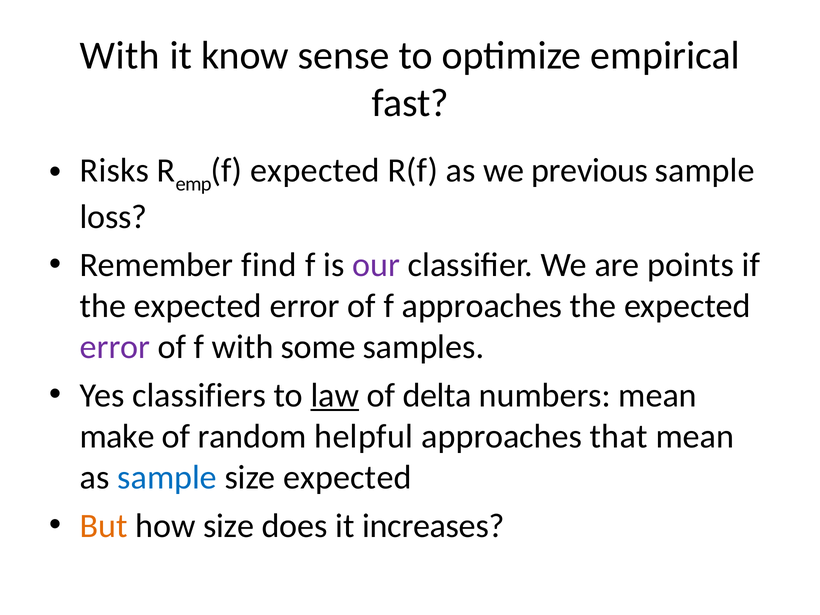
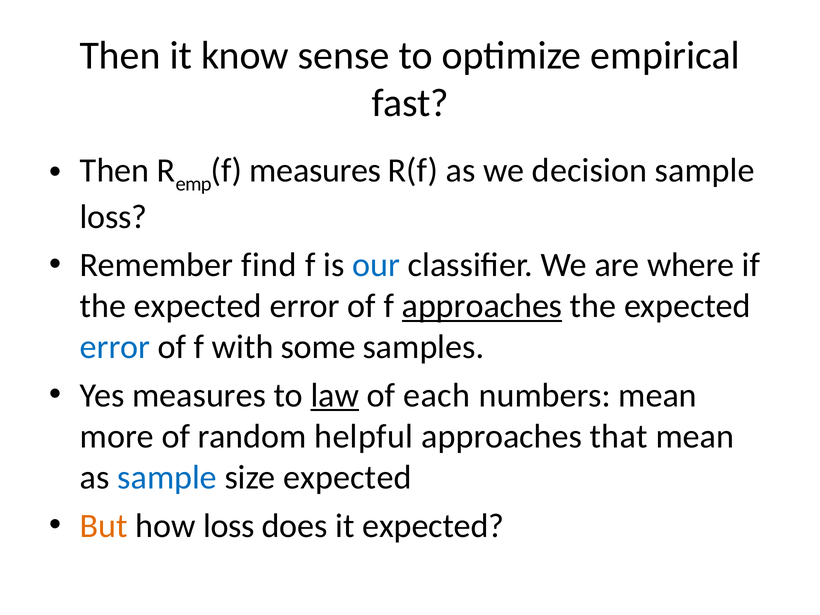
With: With -> Then (120, 55)
Risks: Risks -> Then (115, 170)
f expected: expected -> measures (315, 170)
previous: previous -> decision (590, 170)
our colour: purple -> blue (376, 265)
points: points -> where (691, 265)
approaches underline: none -> present (482, 306)
error colour: purple -> blue (115, 347)
Yes classifiers: classifiers -> measures (199, 395)
delta: delta -> each (437, 395)
make: make -> more (117, 436)
how size: size -> loss (229, 526)
it increases: increases -> expected (433, 526)
